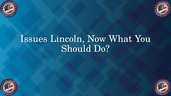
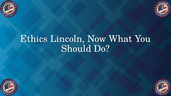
Issues: Issues -> Ethics (34, 39)
